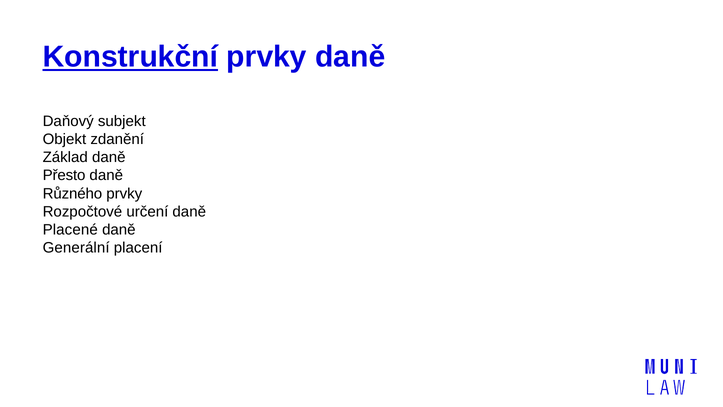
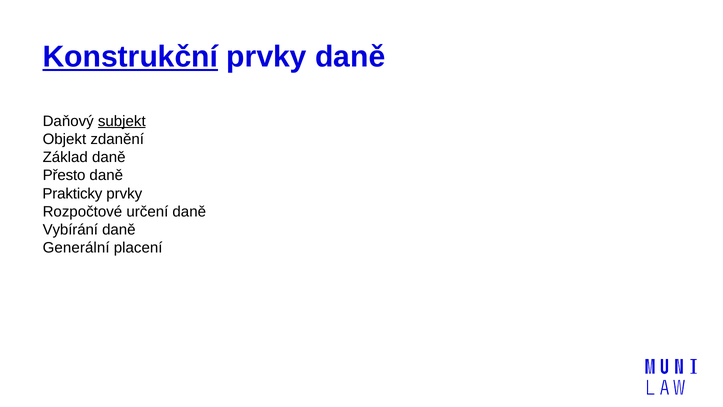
subjekt underline: none -> present (122, 121)
Různého: Různého -> Prakticky (72, 193)
Placené: Placené -> Vybírání (70, 230)
